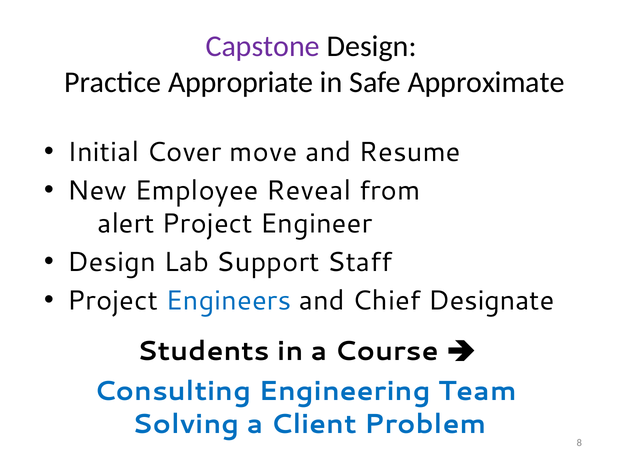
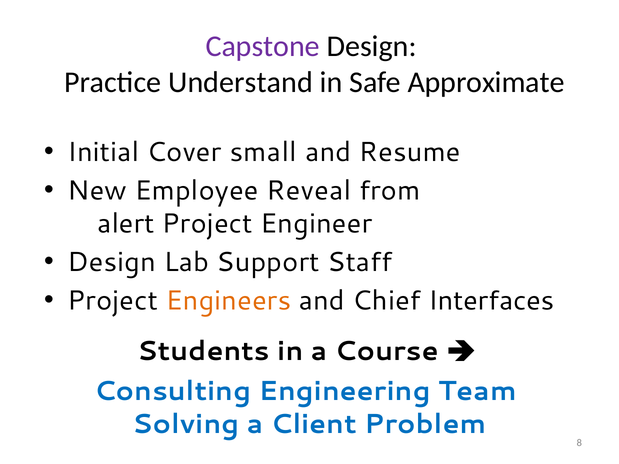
Appropriate: Appropriate -> Understand (241, 83)
move: move -> small (263, 152)
Engineers colour: blue -> orange (228, 301)
Designate: Designate -> Interfaces (491, 301)
